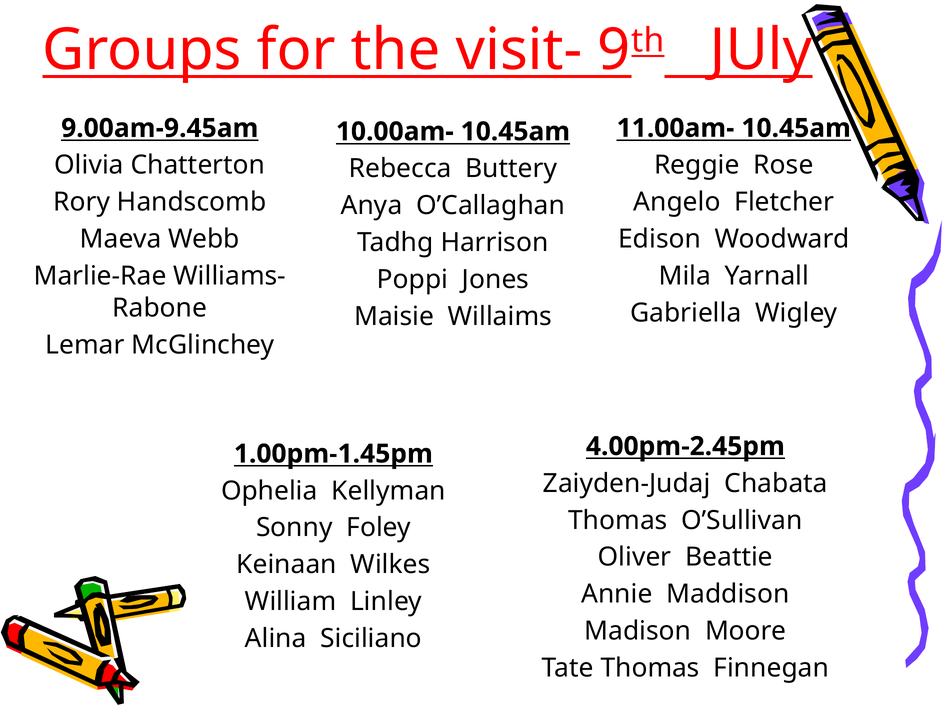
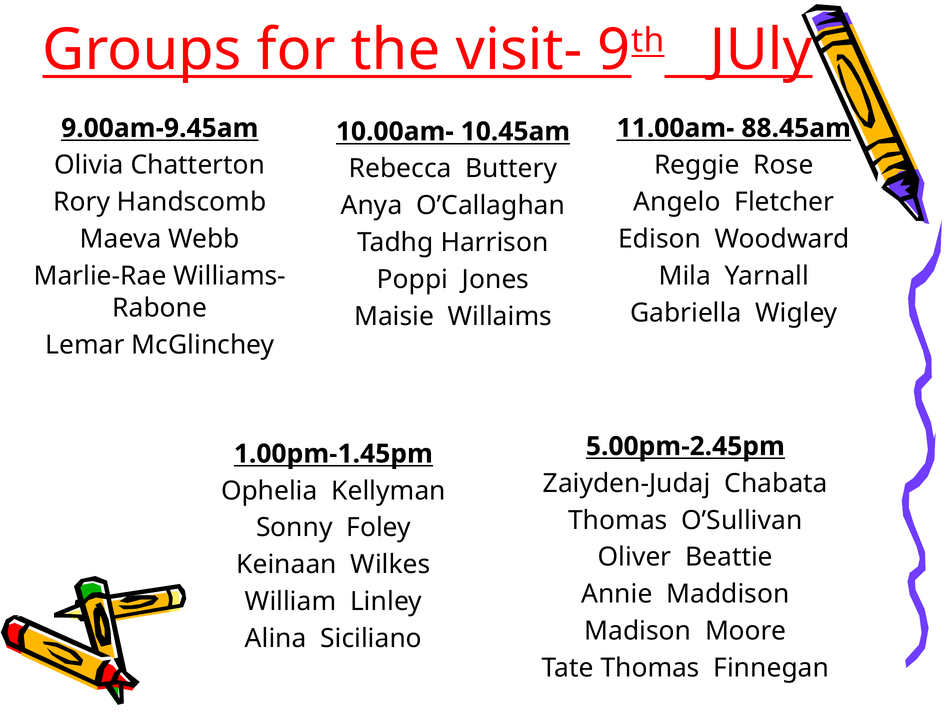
11.00am- 10.45am: 10.45am -> 88.45am (796, 128)
4.00pm-2.45pm: 4.00pm-2.45pm -> 5.00pm-2.45pm (685, 446)
